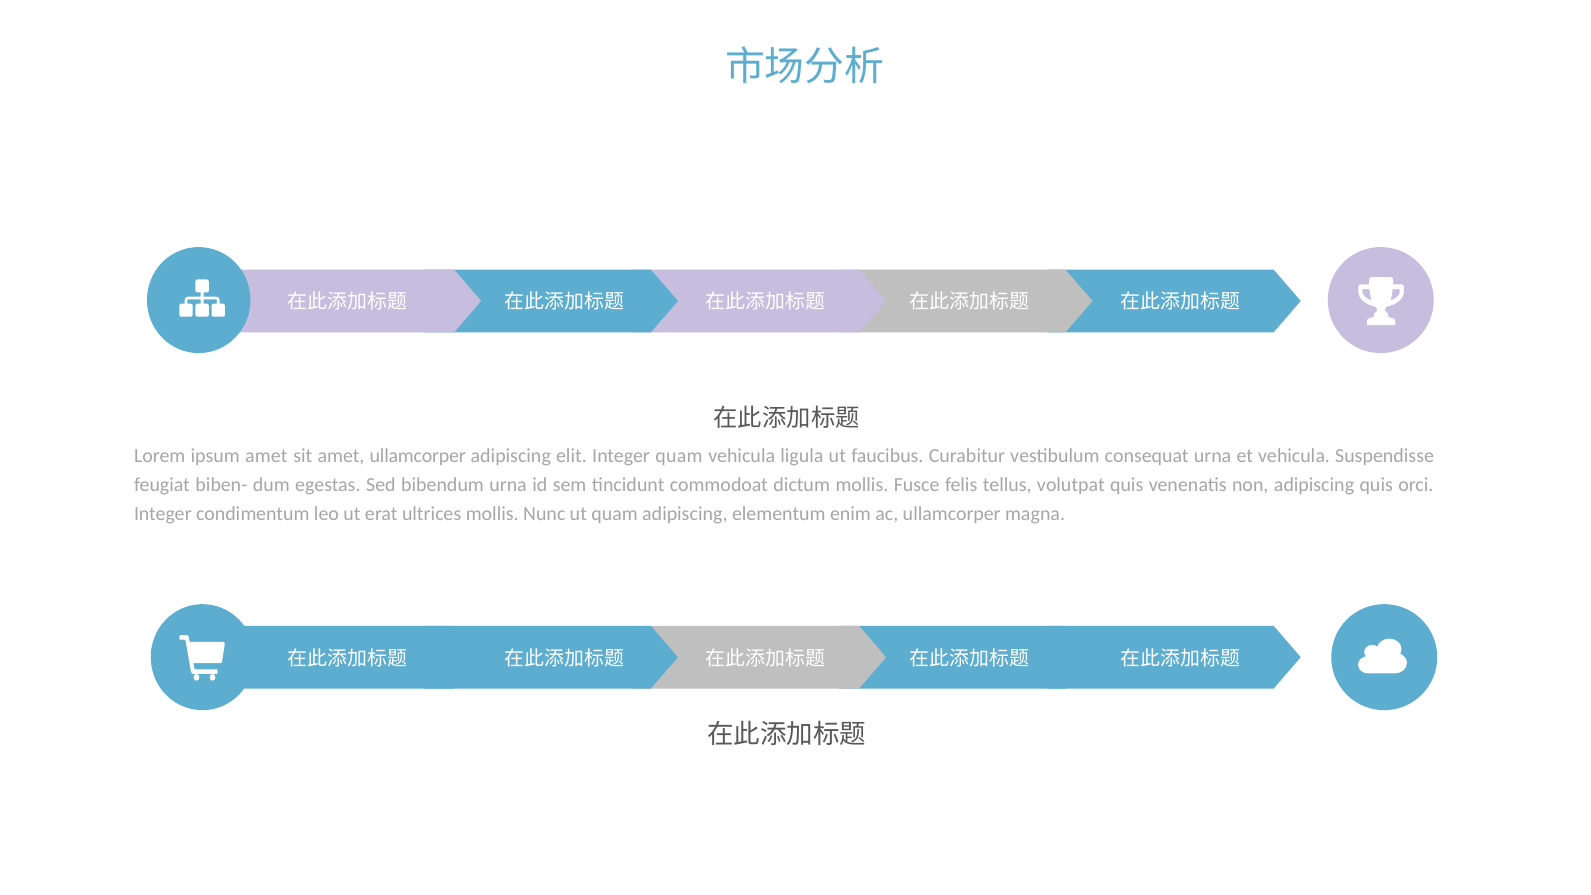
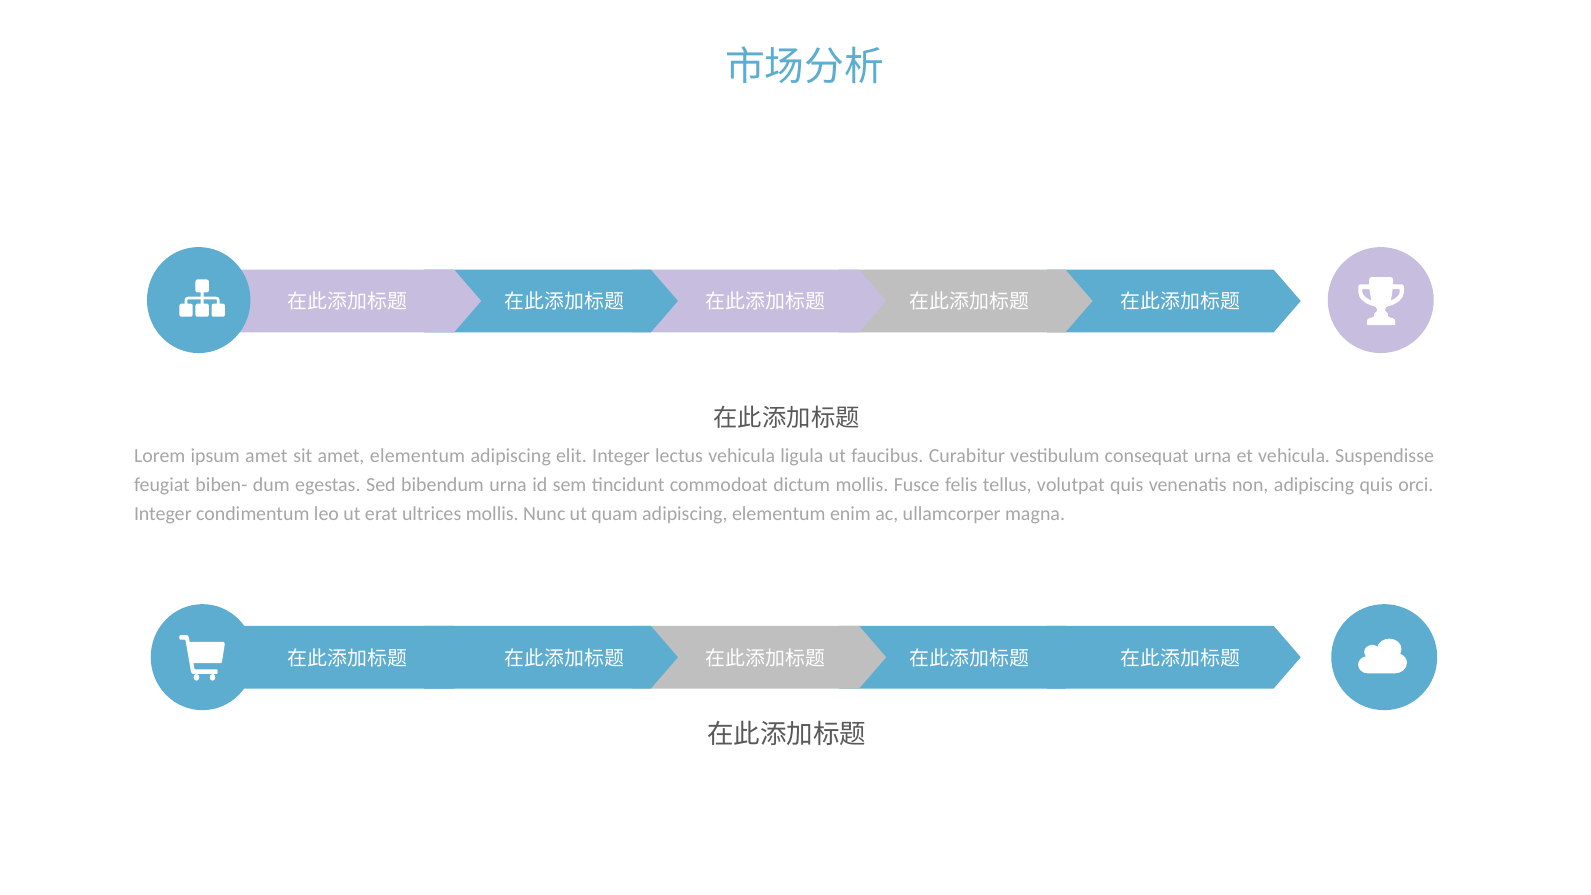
amet ullamcorper: ullamcorper -> elementum (418, 456)
Integer quam: quam -> lectus (679, 456)
